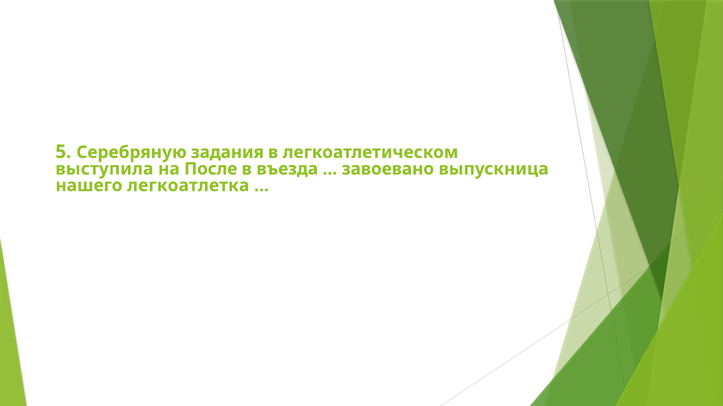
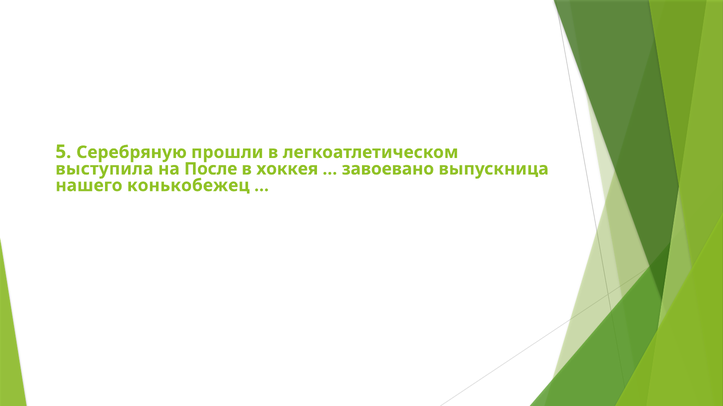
задания: задания -> прошли (227, 153)
въезда: въезда -> хоккея (287, 169)
легкоатлетка: легкоатлетка -> конькобежец (188, 186)
